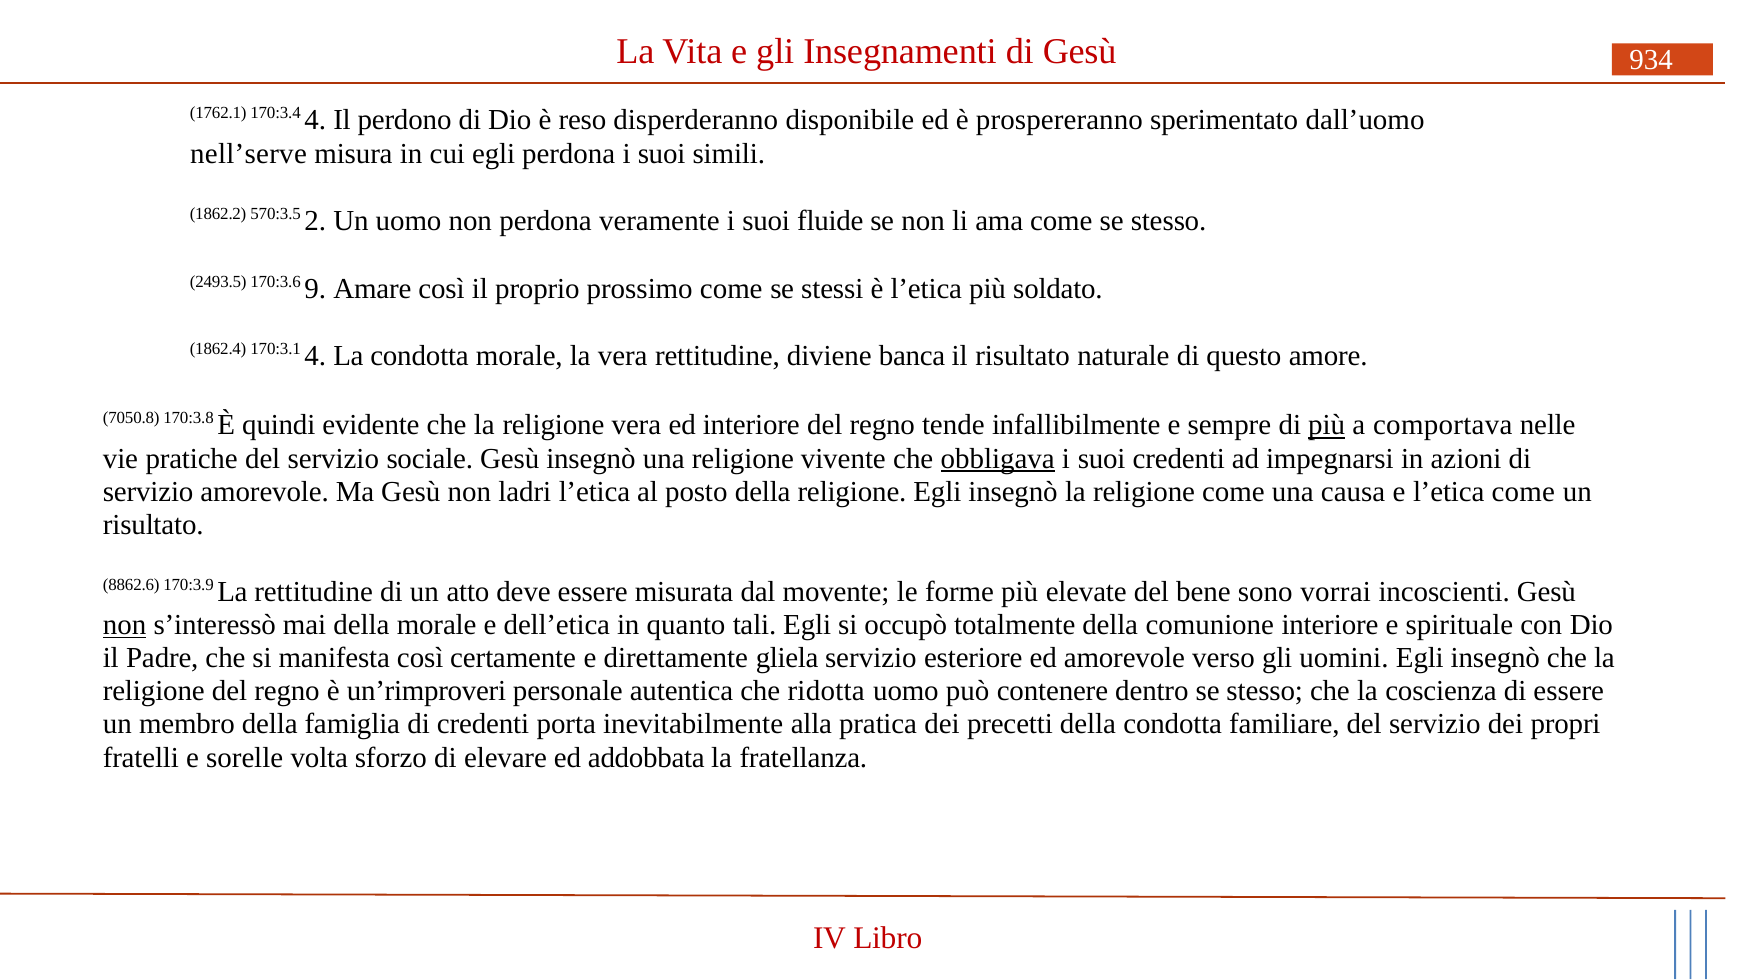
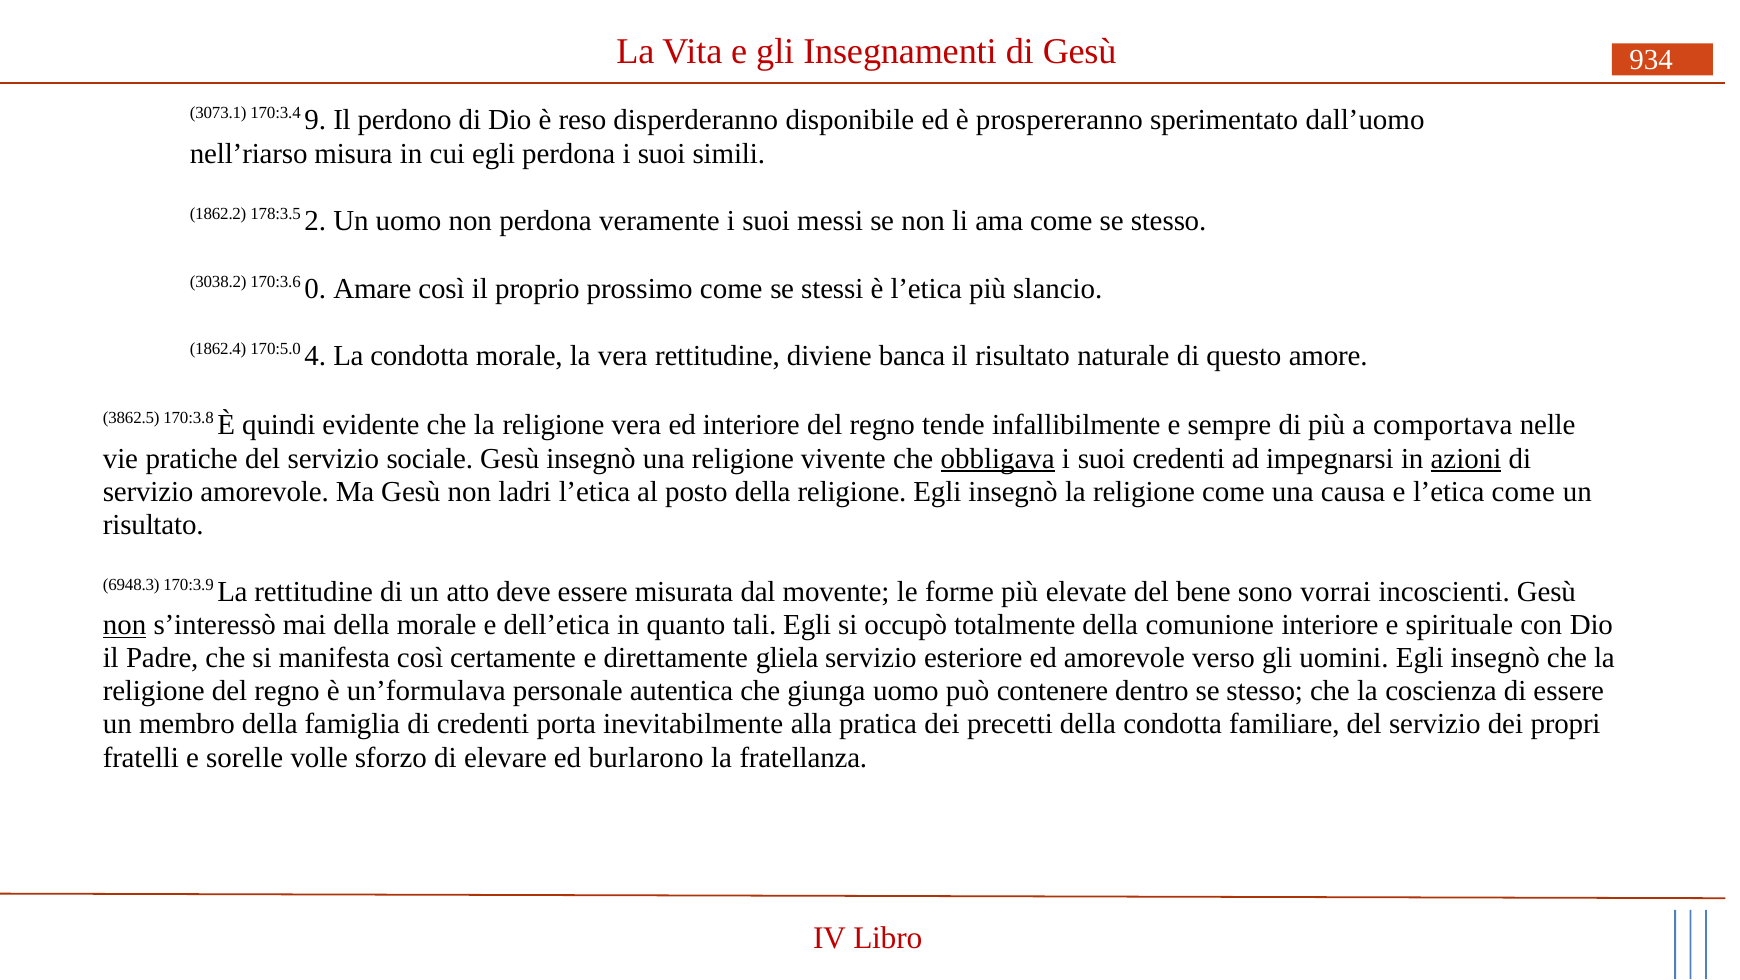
1762.1: 1762.1 -> 3073.1 (218, 113)
170:3.4 4: 4 -> 9 (315, 120)
nell’serve: nell’serve -> nell’riarso (249, 154)
570:3.5: 570:3.5 -> 178:3.5 (276, 214)
fluide: fluide -> messi (830, 221)
2493.5: 2493.5 -> 3038.2 (218, 281)
9: 9 -> 0 (315, 288)
soldato: soldato -> slancio (1058, 288)
170:3.1: 170:3.1 -> 170:5.0 (276, 349)
7050.8: 7050.8 -> 3862.5 (131, 418)
più underline: present -> none (1327, 425)
azioni underline: none -> present (1466, 459)
8862.6: 8862.6 -> 6948.3 (131, 585)
un’rimproveri: un’rimproveri -> un’formulava (426, 691)
ridotta: ridotta -> giunga (826, 691)
volta: volta -> volle (319, 757)
addobbata: addobbata -> burlarono (646, 757)
